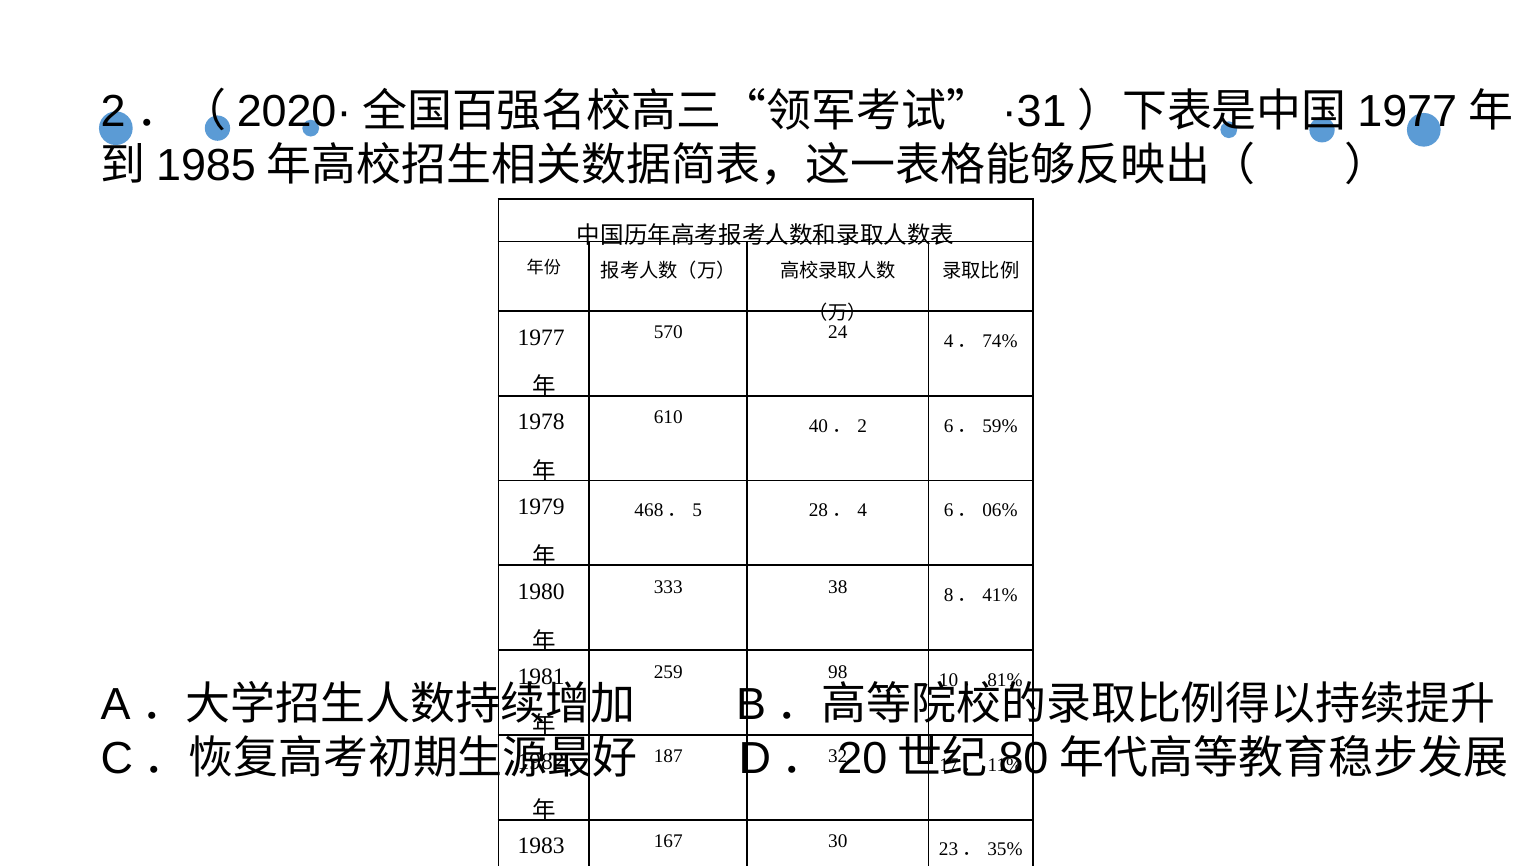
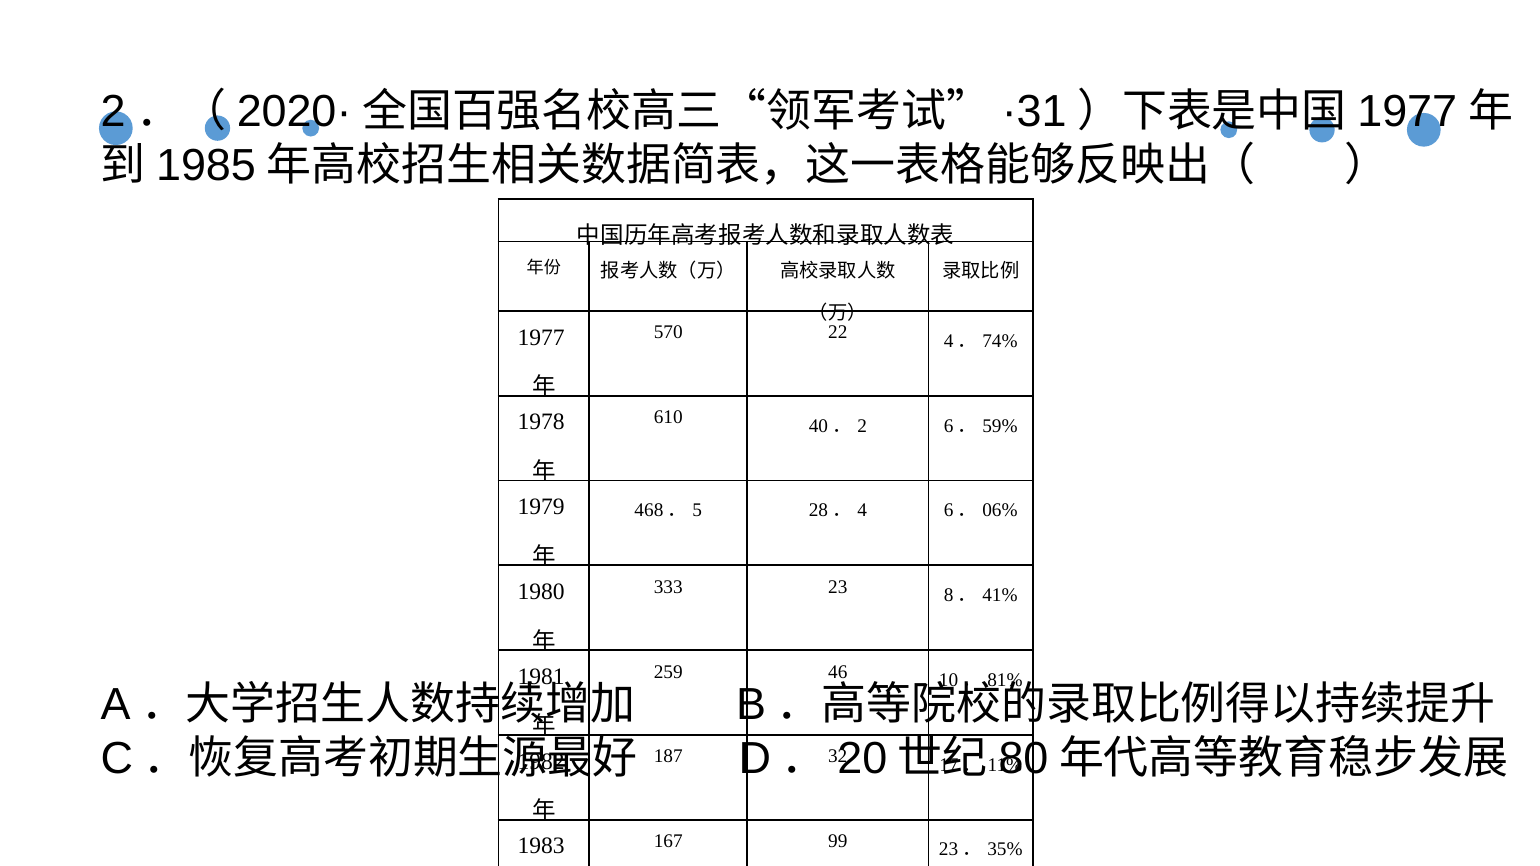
24: 24 -> 22 (838, 333)
38: 38 -> 23 (838, 587)
98: 98 -> 46 (838, 672)
30: 30 -> 99 (838, 842)
